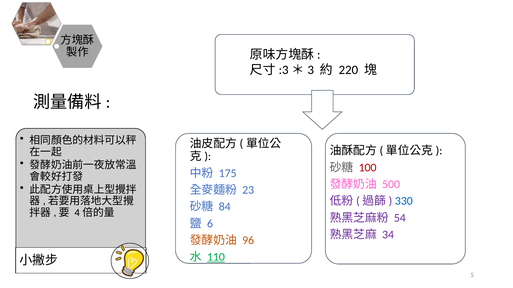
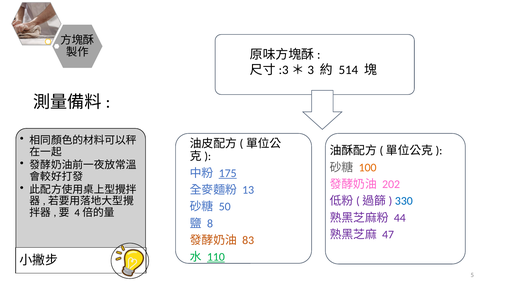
220: 220 -> 514 (348, 70)
100 colour: red -> orange (368, 168)
175 underline: none -> present (228, 173)
500: 500 -> 202 (391, 185)
23: 23 -> 13 (248, 190)
84: 84 -> 50 (225, 207)
54: 54 -> 44 (400, 218)
6: 6 -> 8 (210, 224)
34: 34 -> 47 (388, 235)
96: 96 -> 83 (248, 241)
